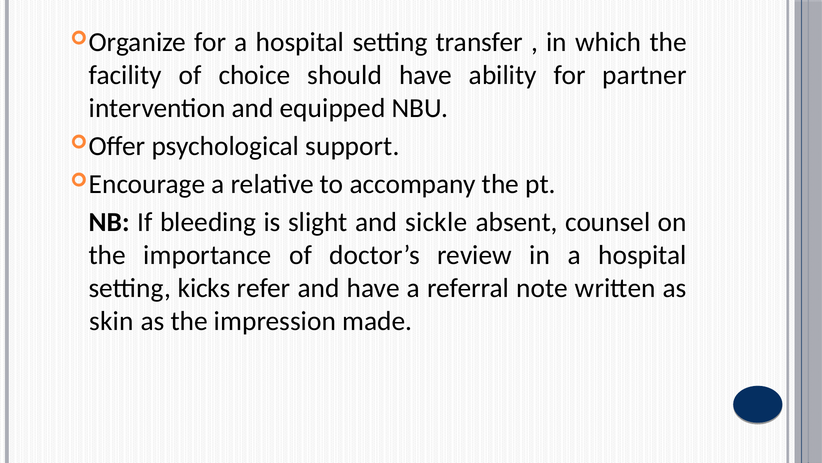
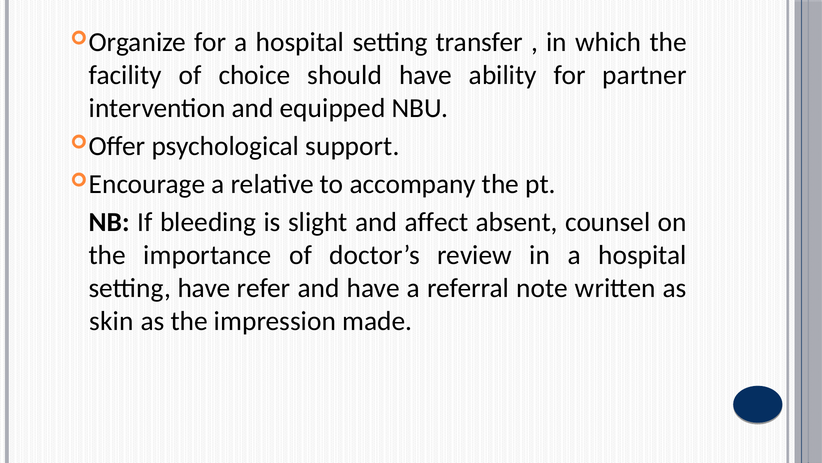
sickle: sickle -> affect (436, 222)
setting kicks: kicks -> have (204, 288)
